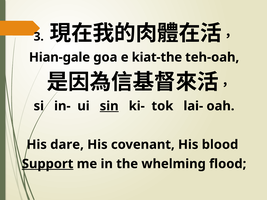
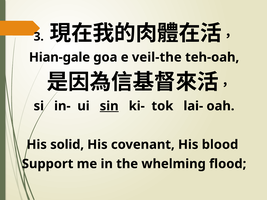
kiat-the: kiat-the -> veil-the (157, 57)
dare: dare -> solid (67, 145)
Support underline: present -> none (48, 164)
